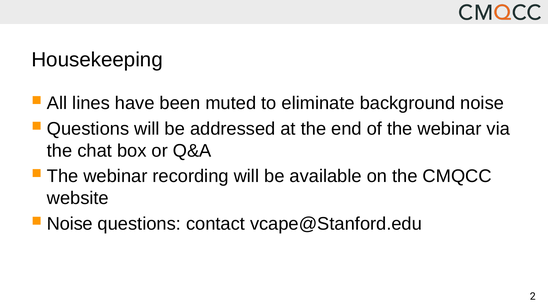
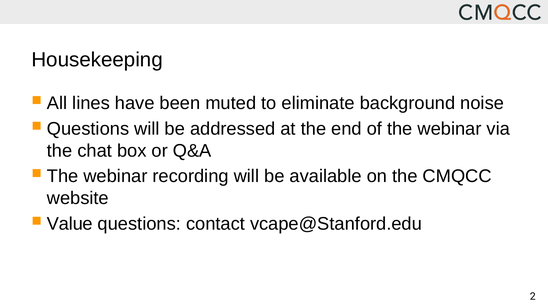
Noise: Noise -> Value (70, 224)
